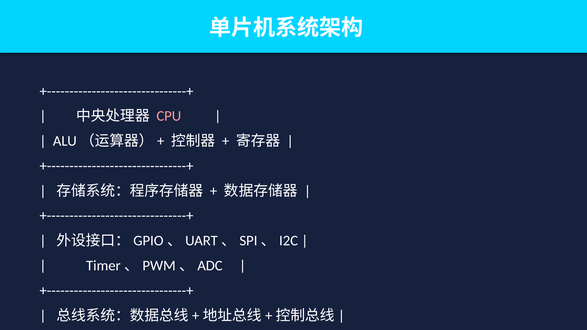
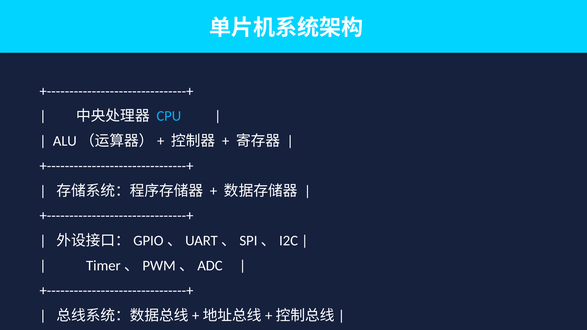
CPU colour: pink -> light blue (169, 116)
